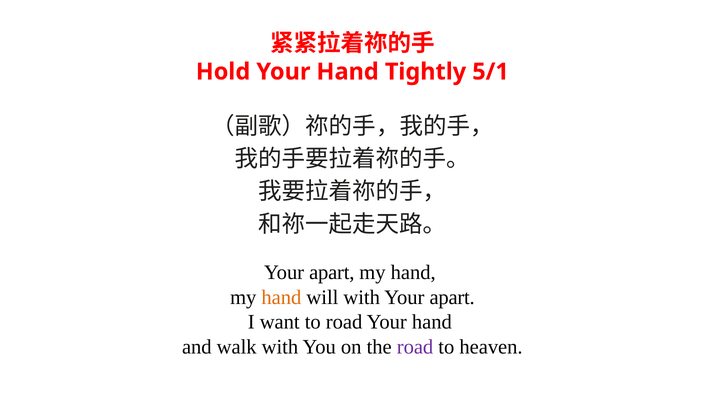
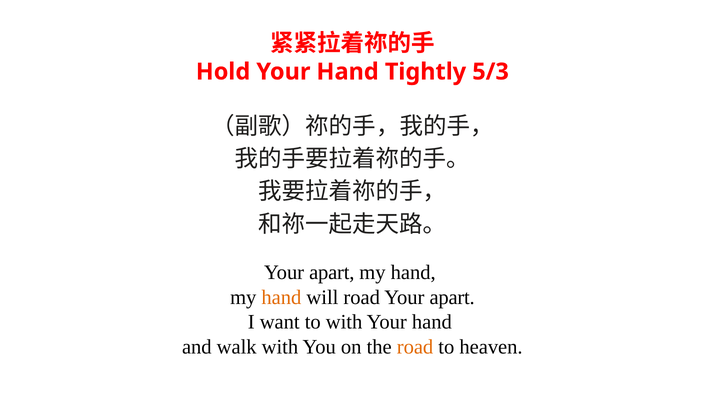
5/1: 5/1 -> 5/3 (491, 72)
will with: with -> road (362, 297)
to road: road -> with (344, 322)
road colour: purple -> orange (415, 346)
